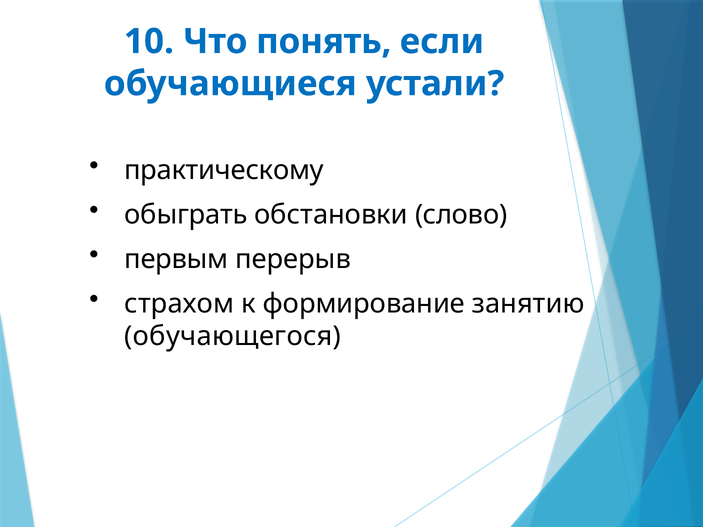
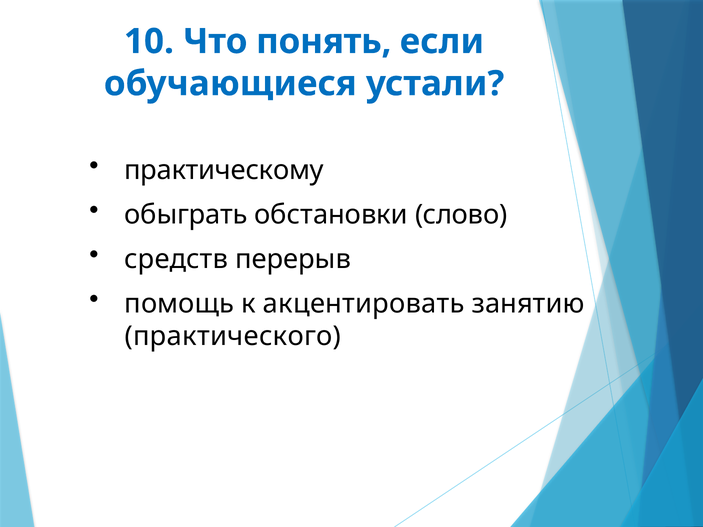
первым: первым -> средств (176, 259)
страхом: страхом -> помощь (179, 304)
формирование: формирование -> акцентировать (364, 304)
обучающегося: обучающегося -> практического (233, 336)
